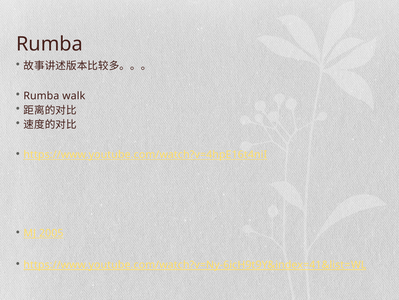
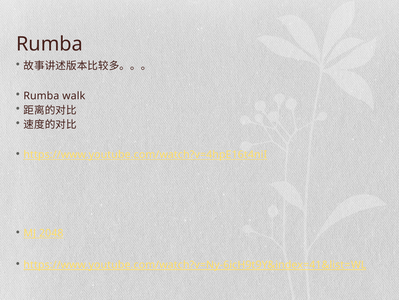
2005: 2005 -> 2048 (51, 233)
